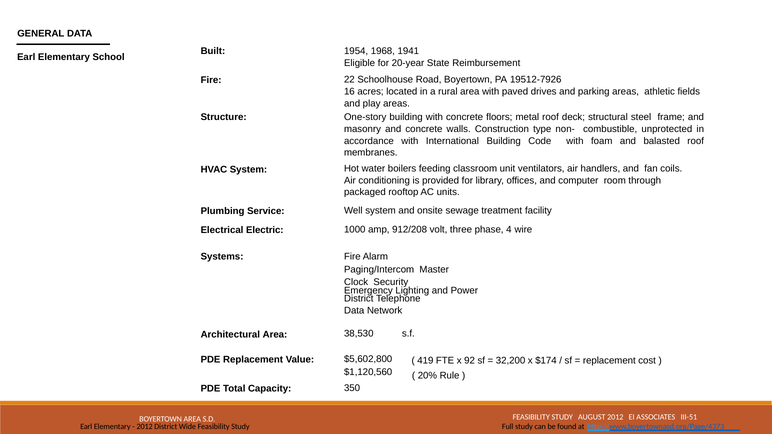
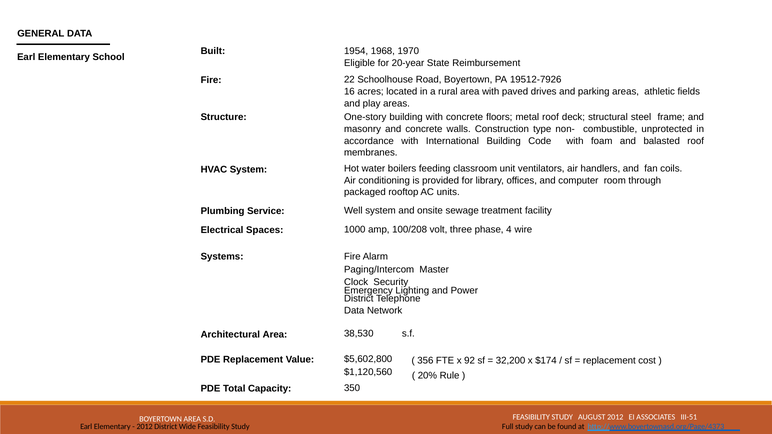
1941: 1941 -> 1970 (408, 51)
912/208: 912/208 -> 100/208 (410, 230)
Electric: Electric -> Spaces (265, 230)
419: 419 -> 356 (425, 361)
